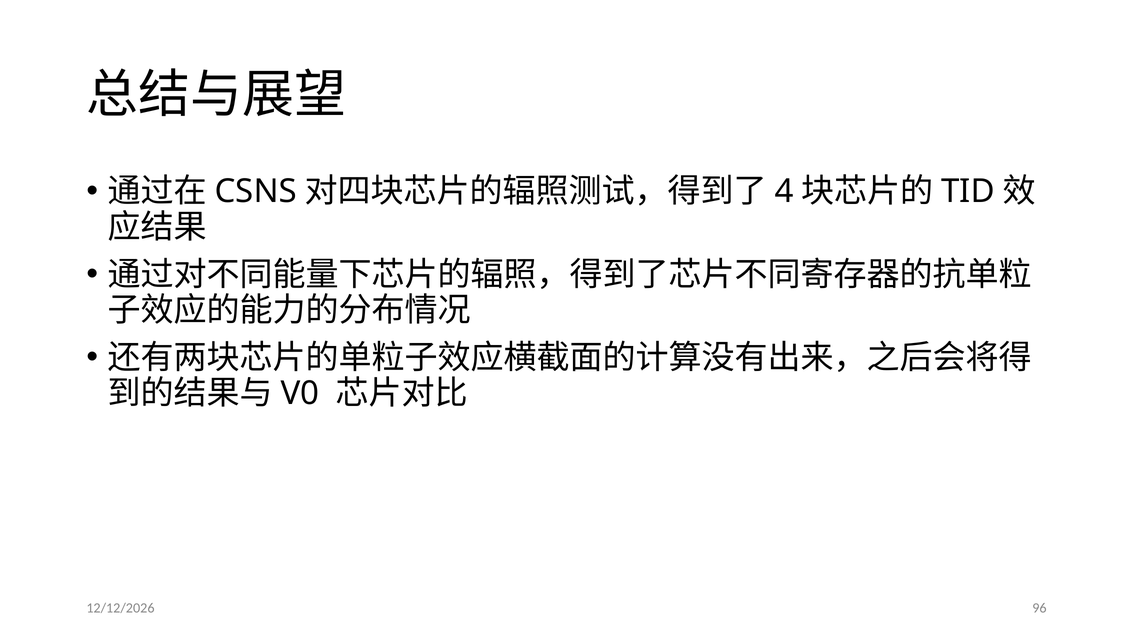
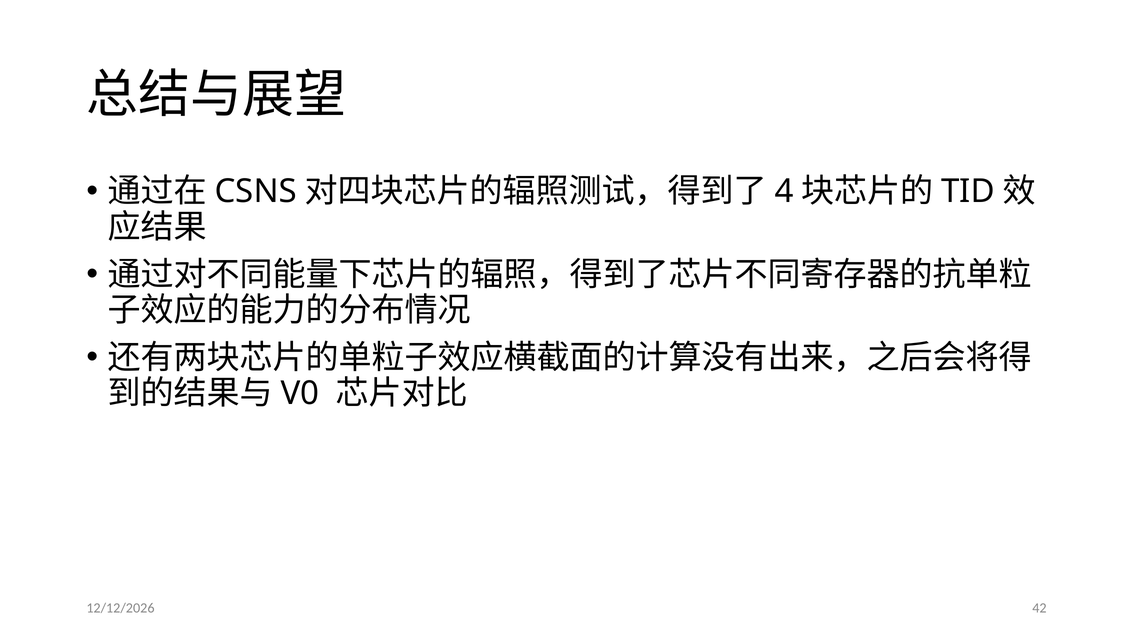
96: 96 -> 42 (1039, 608)
